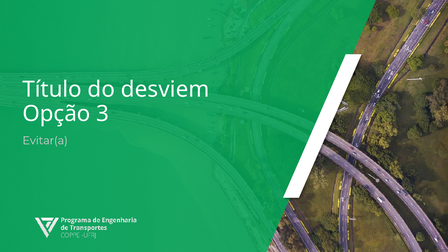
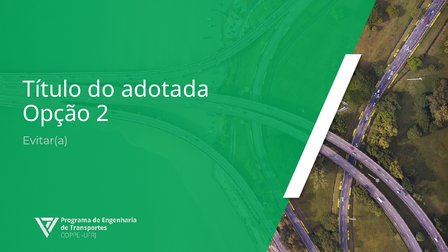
desviem: desviem -> adotada (165, 90)
3: 3 -> 2 (103, 114)
